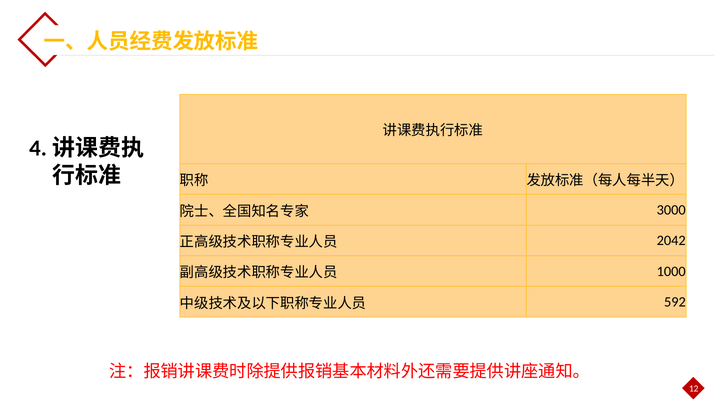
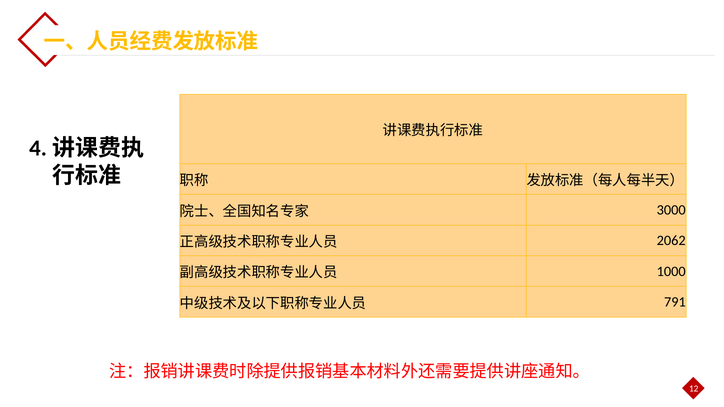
2042: 2042 -> 2062 (671, 241)
592: 592 -> 791 (675, 302)
